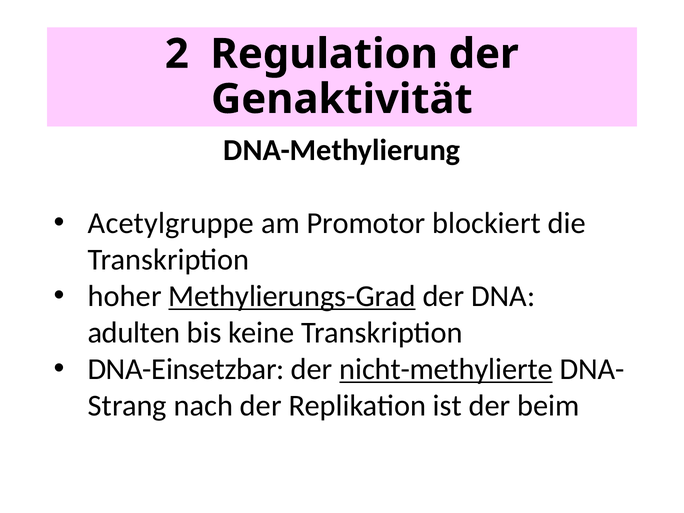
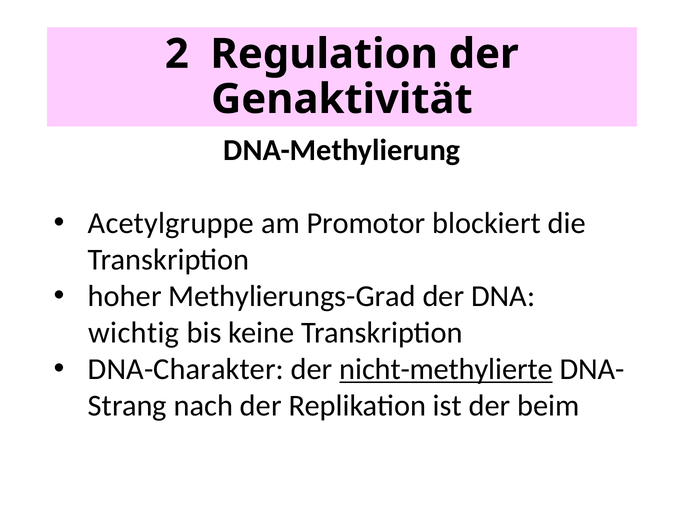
Methylierungs-Grad underline: present -> none (292, 296)
adulten: adulten -> wichtig (134, 333)
DNA-Einsetzbar: DNA-Einsetzbar -> DNA-Charakter (186, 369)
